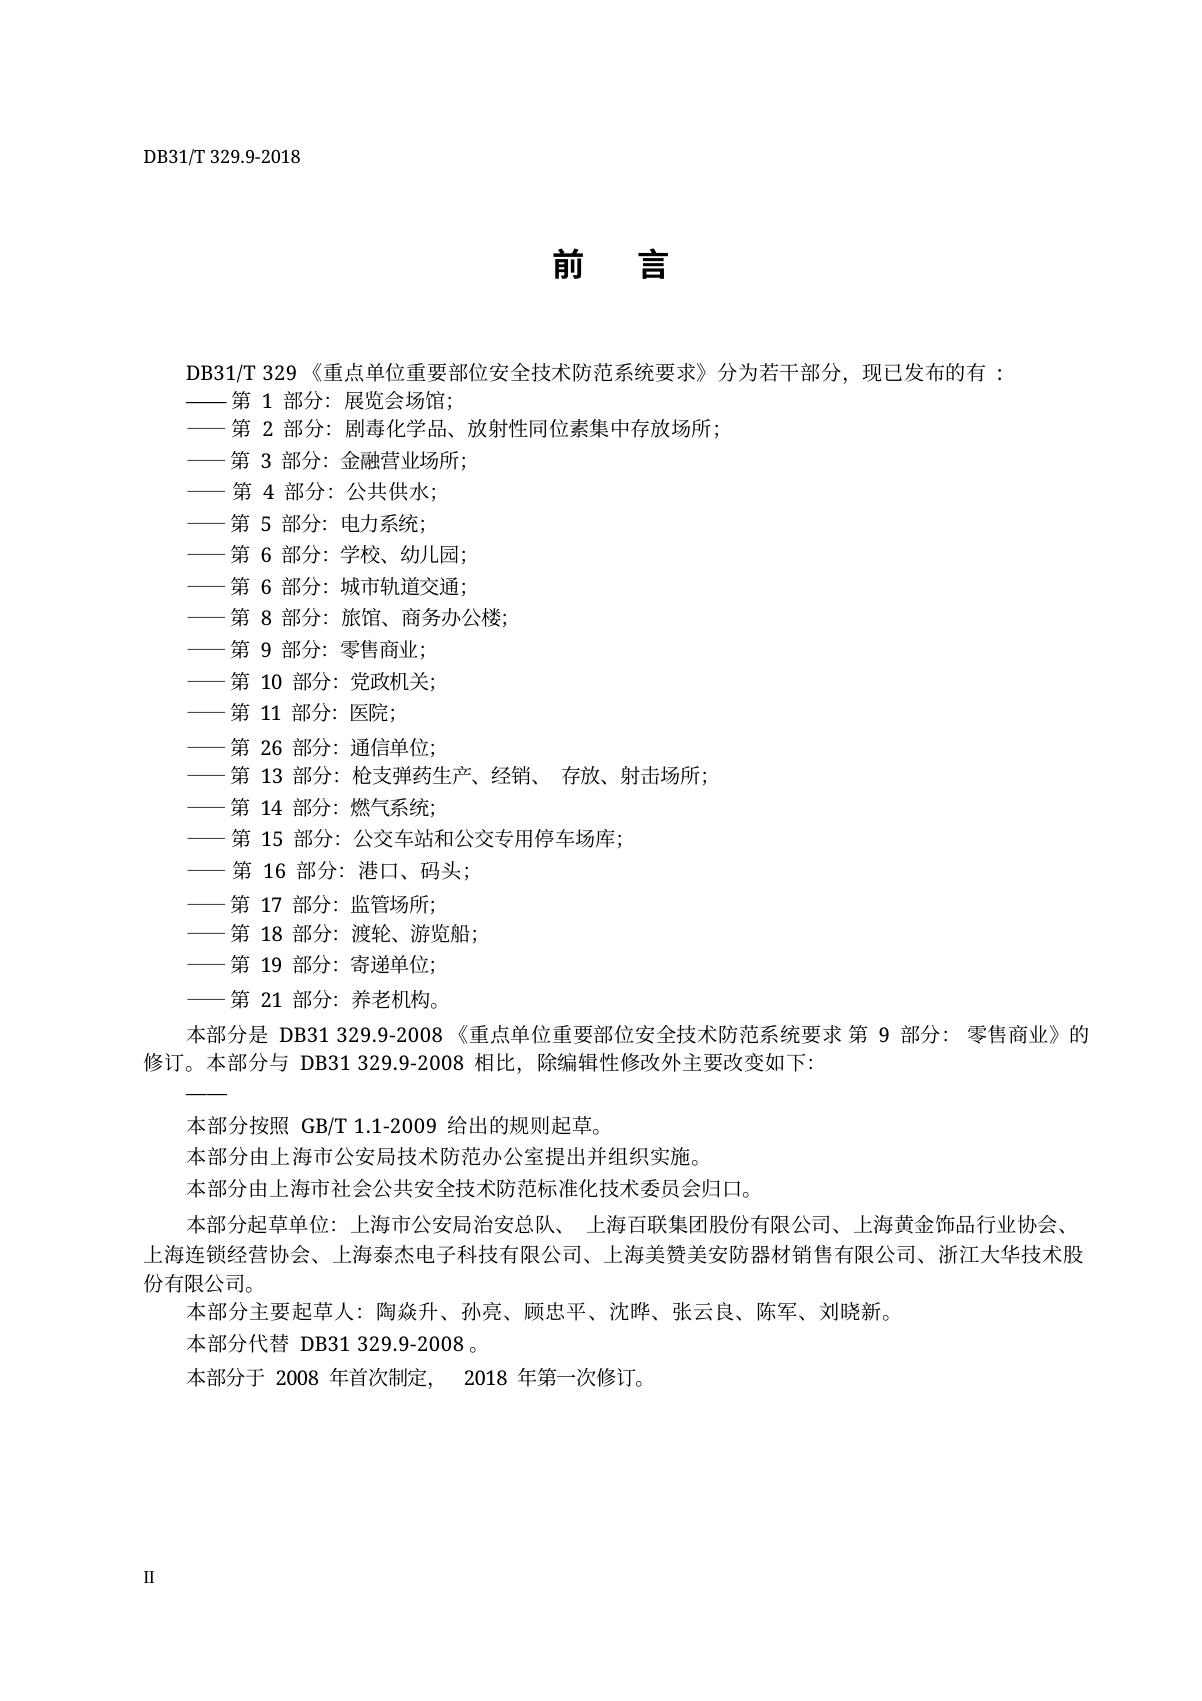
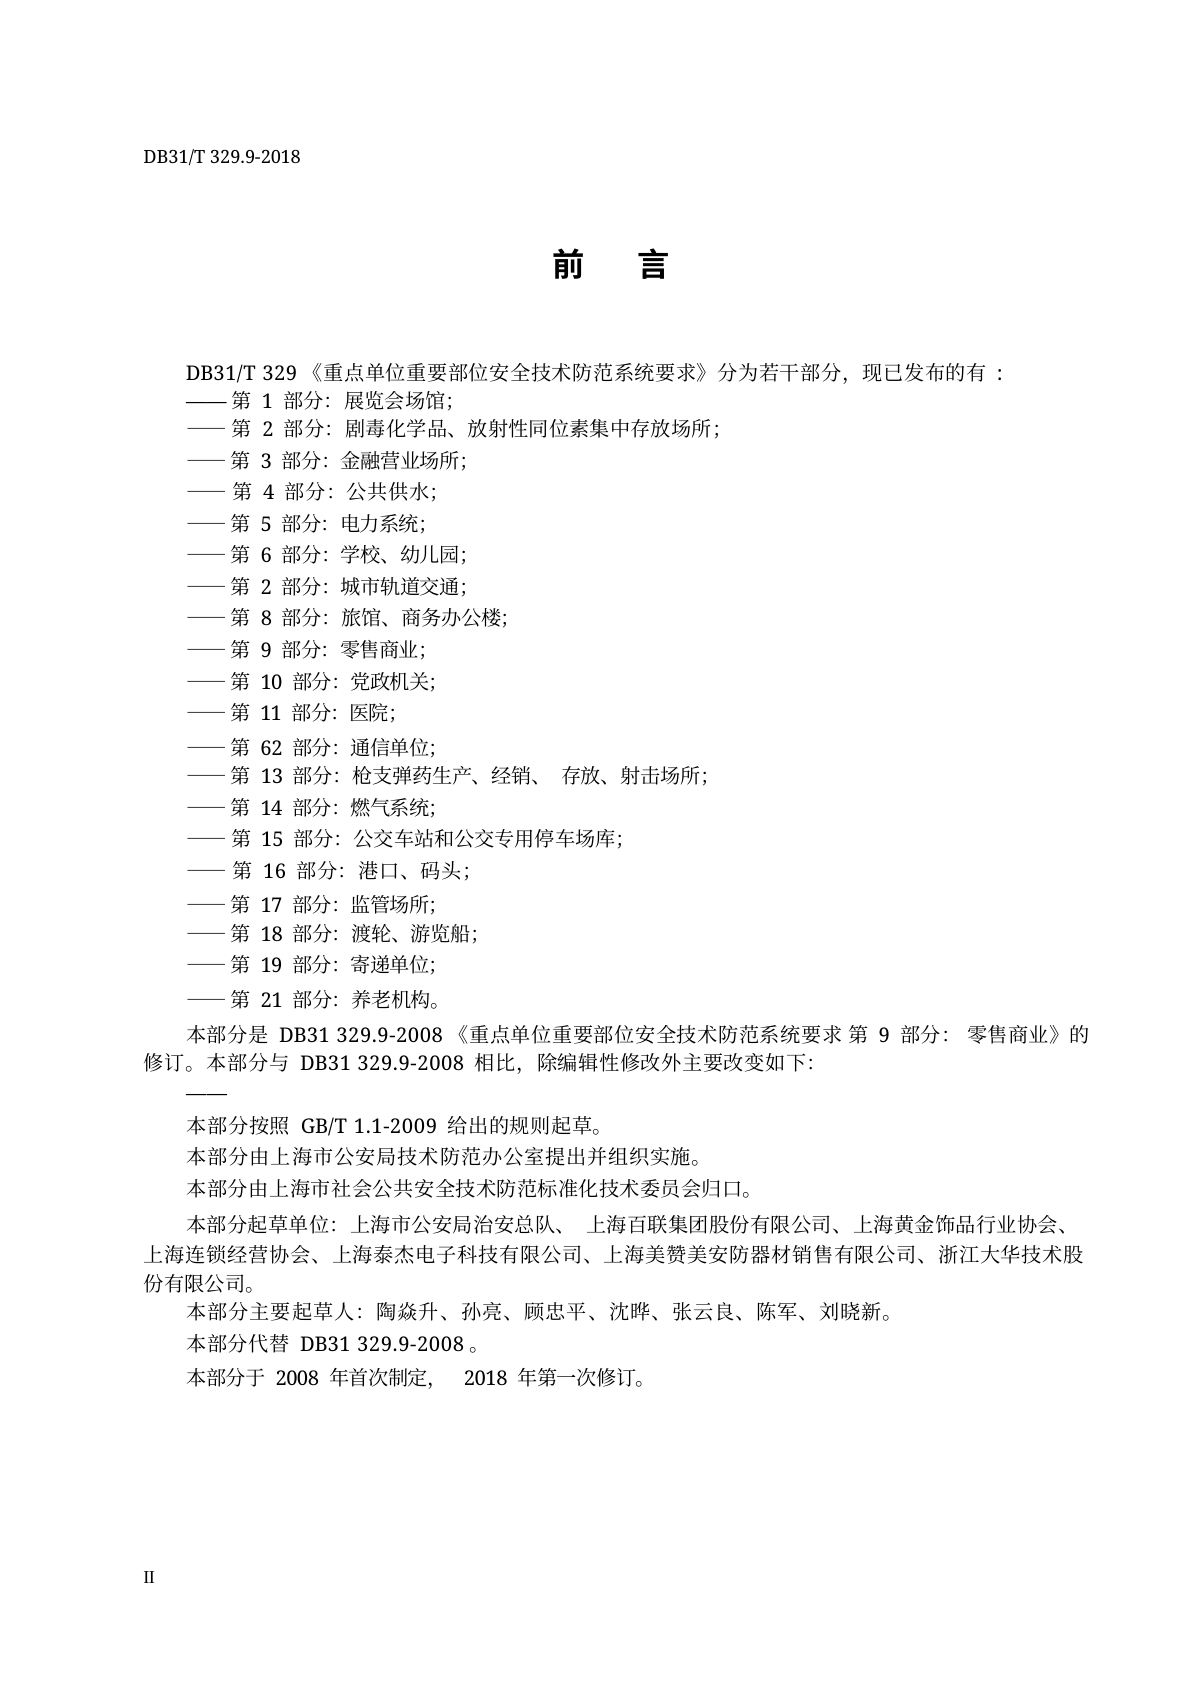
6: 6 -> 2 (266, 588)
26: 26 -> 62 (272, 748)
